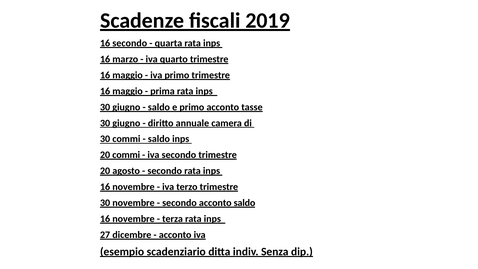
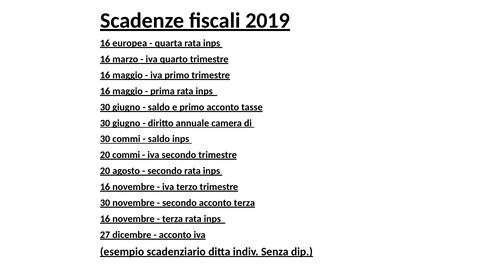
16 secondo: secondo -> europea (130, 43)
acconto saldo: saldo -> terza (244, 203)
